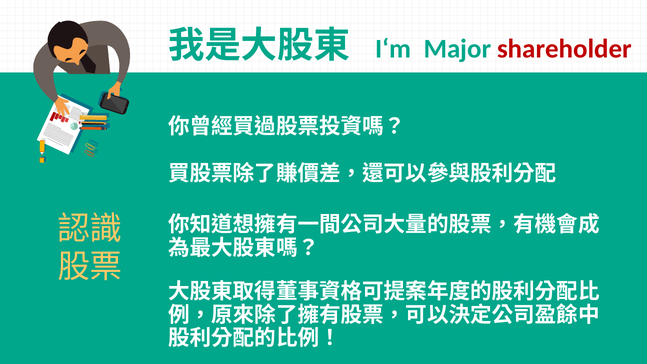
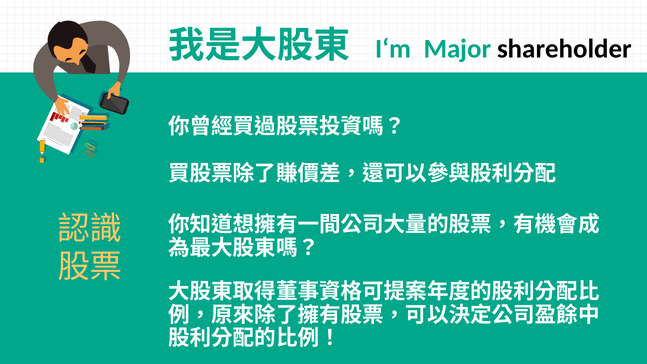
shareholder colour: red -> black (564, 49)
